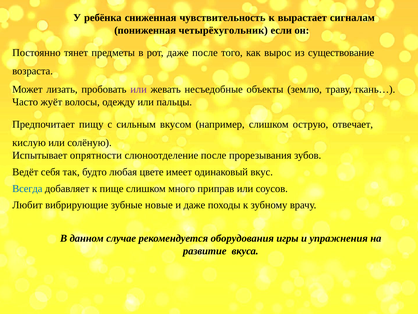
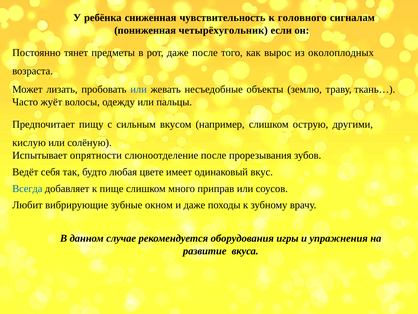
вырастает: вырастает -> головного (302, 18)
существование: существование -> околоплодных (341, 53)
или colour: purple -> blue (139, 89)
отвечает: отвечает -> другими (353, 124)
новые: новые -> окном (159, 205)
